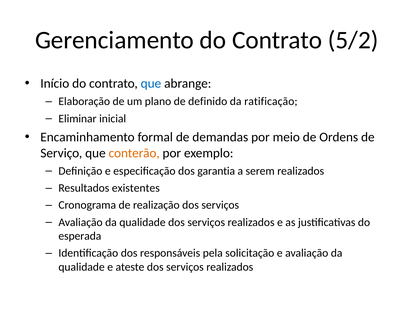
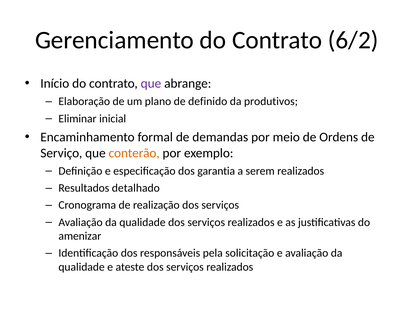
5/2: 5/2 -> 6/2 (353, 40)
que colour: blue -> purple (151, 83)
ratificação: ratificação -> produtivos (271, 101)
existentes: existentes -> detalhado (136, 188)
esperada: esperada -> amenizar (80, 236)
